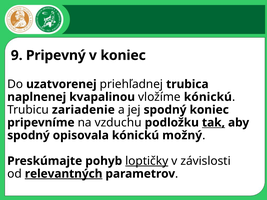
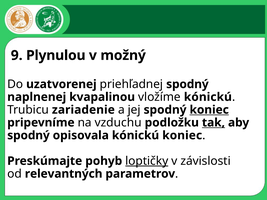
Pripevný: Pripevný -> Plynulou (56, 55)
v koniec: koniec -> možný (123, 55)
priehľadnej trubica: trubica -> spodný (187, 84)
koniec underline: none -> present (209, 110)
kónickú možný: možný -> koniec (182, 136)
relevantných underline: present -> none (64, 174)
